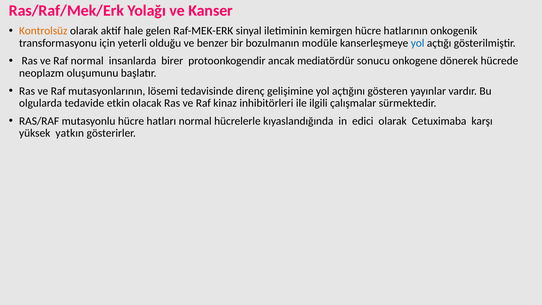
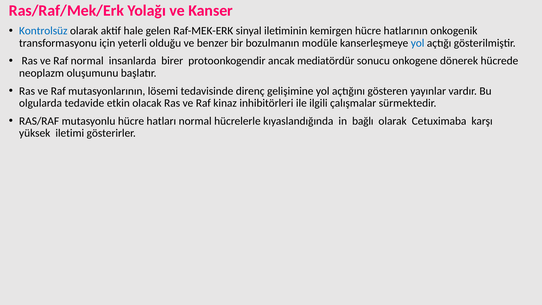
Kontrolsüz colour: orange -> blue (43, 31)
edici: edici -> bağlı (363, 121)
yatkın: yatkın -> iletimi (70, 133)
